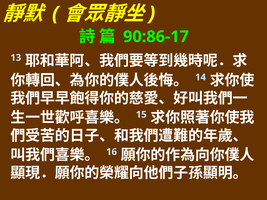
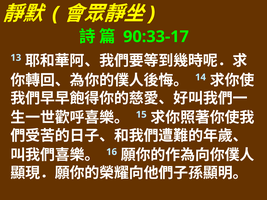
90:86-17: 90:86-17 -> 90:33-17 (156, 37)
